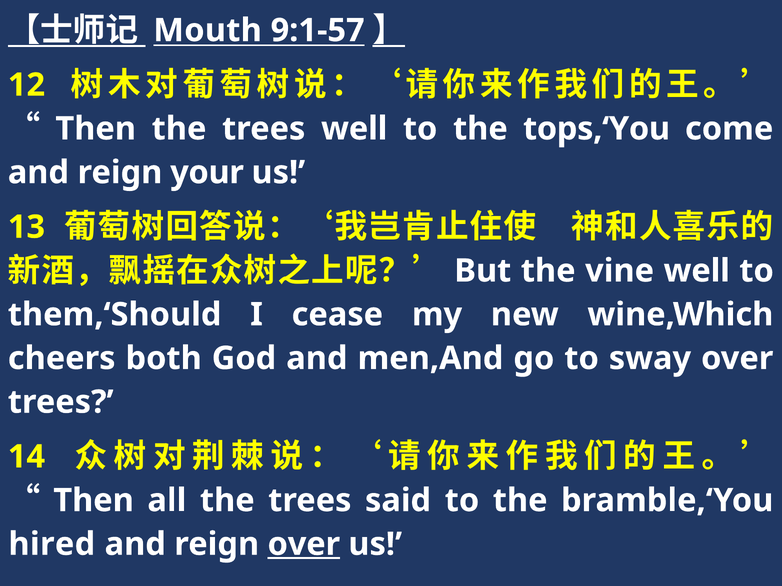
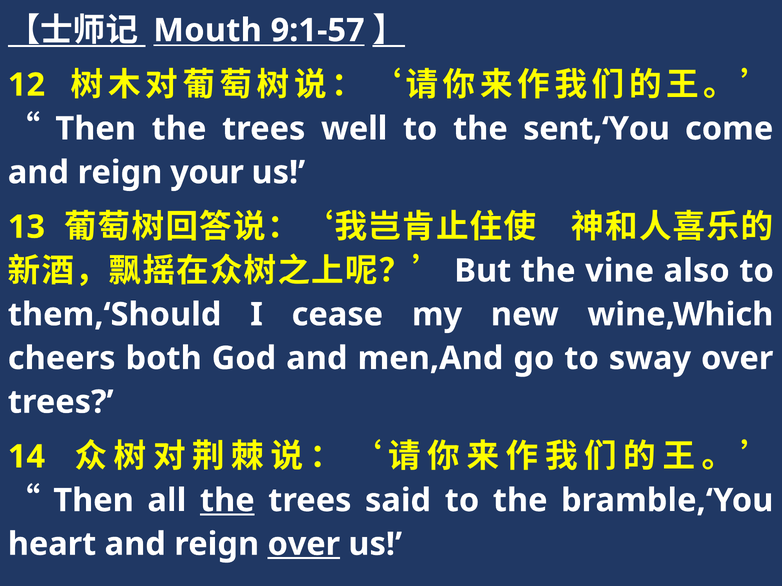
tops,‘You: tops,‘You -> sent,‘You (597, 129)
vine well: well -> also (697, 271)
the underline: none -> present (227, 501)
hired: hired -> heart (52, 545)
